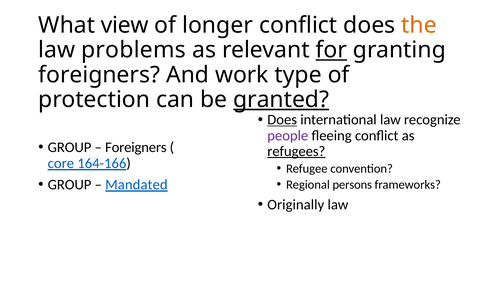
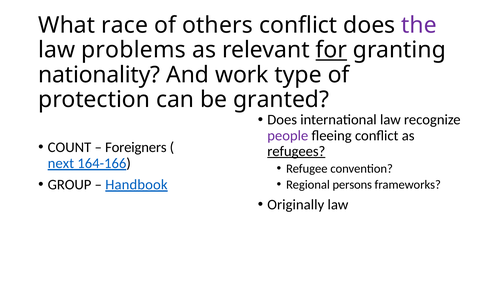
view: view -> race (125, 25)
longer: longer -> others (217, 25)
the colour: orange -> purple (419, 25)
foreigners: foreigners -> nationality (99, 75)
granted underline: present -> none (281, 100)
Does underline: present -> none (282, 120)
GROUP: GROUP -> COUNT (69, 148)
core: core -> next (61, 164)
Mandated: Mandated -> Handbook (136, 185)
